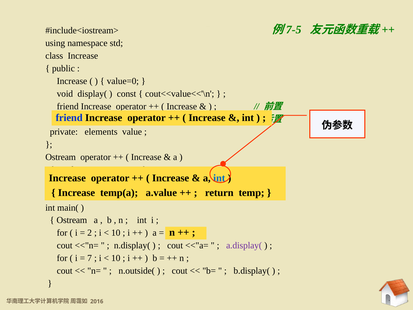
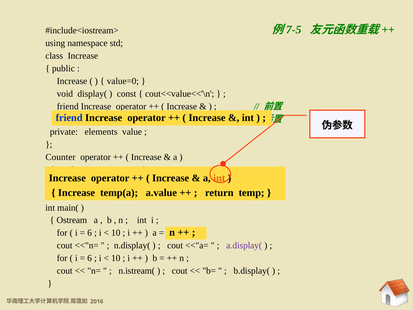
Ostream: Ostream -> Counter (61, 157)
int colour: blue -> orange (219, 178)
2: 2 -> 6 (90, 233)
7: 7 -> 6 (90, 258)
n.outside(: n.outside( -> n.istream( (137, 271)
